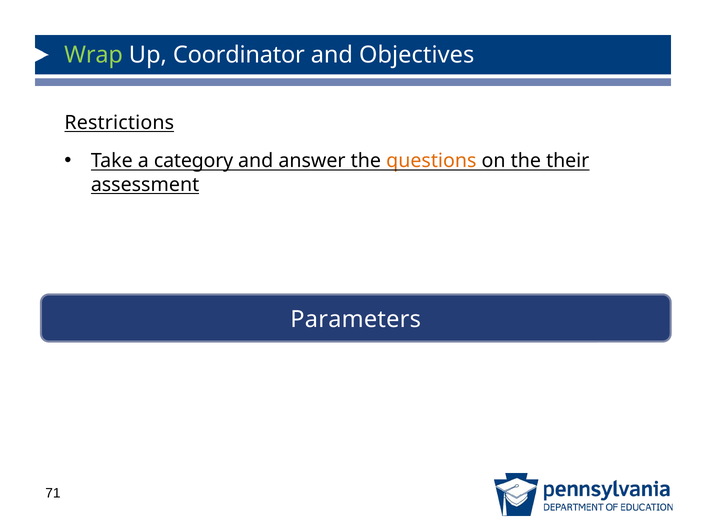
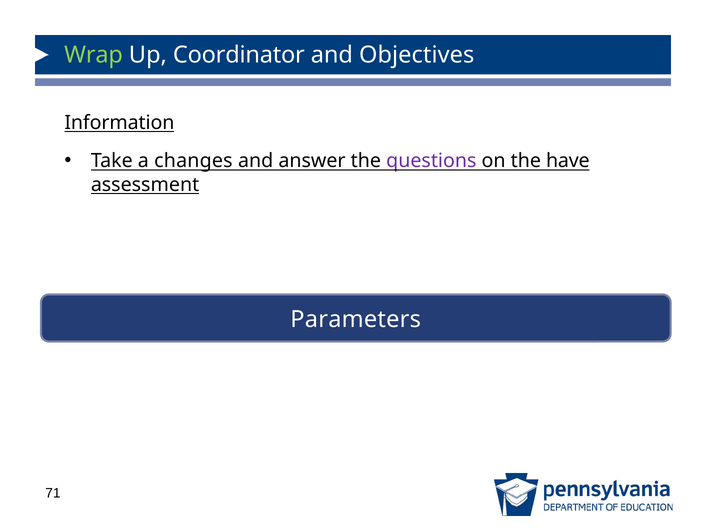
Restrictions: Restrictions -> Information (119, 123)
category: category -> changes (193, 161)
questions colour: orange -> purple (431, 161)
their: their -> have (568, 161)
